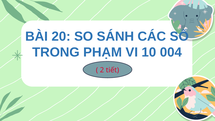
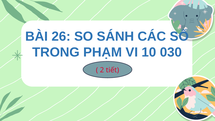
20: 20 -> 26 (61, 36)
004: 004 -> 030 (171, 52)
